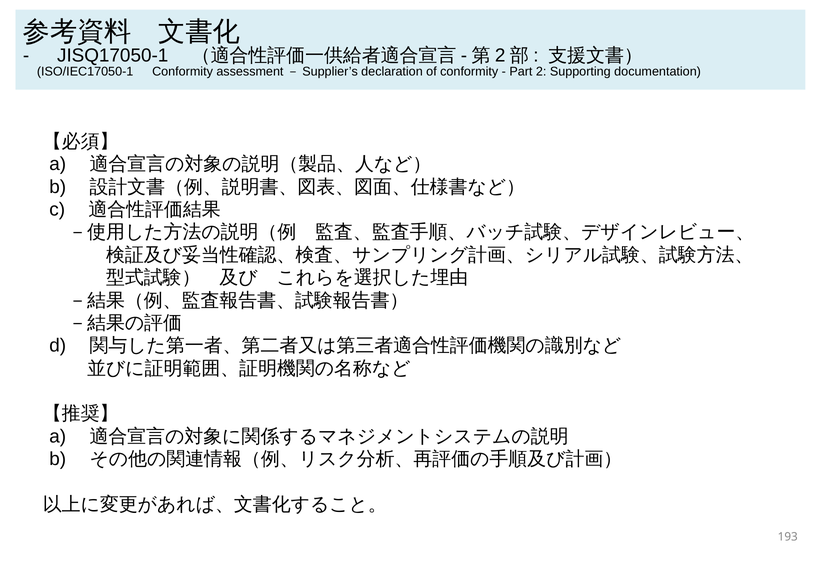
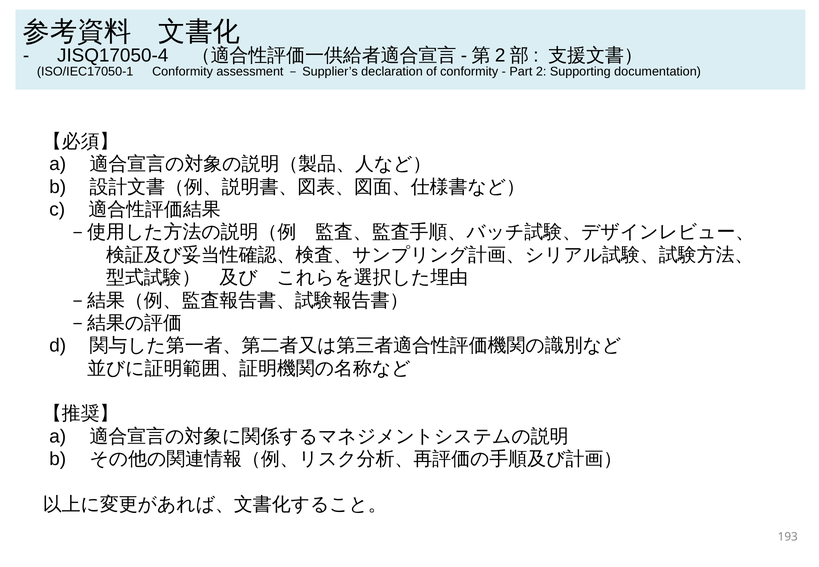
JISQ17050-1: JISQ17050-1 -> JISQ17050-4 (113, 56)
